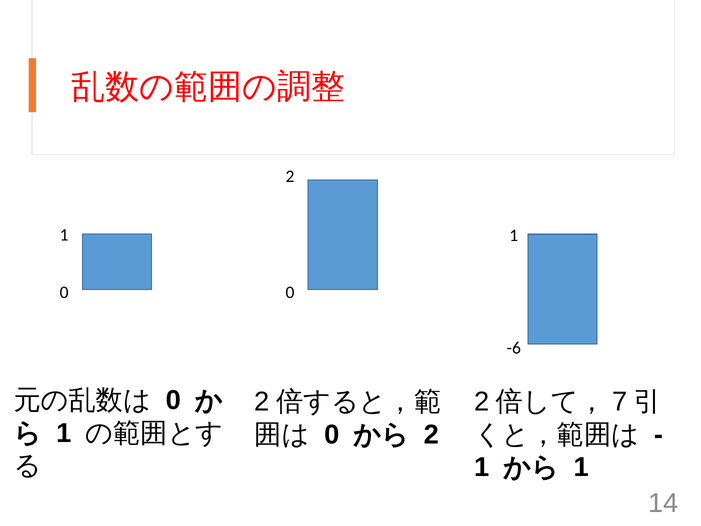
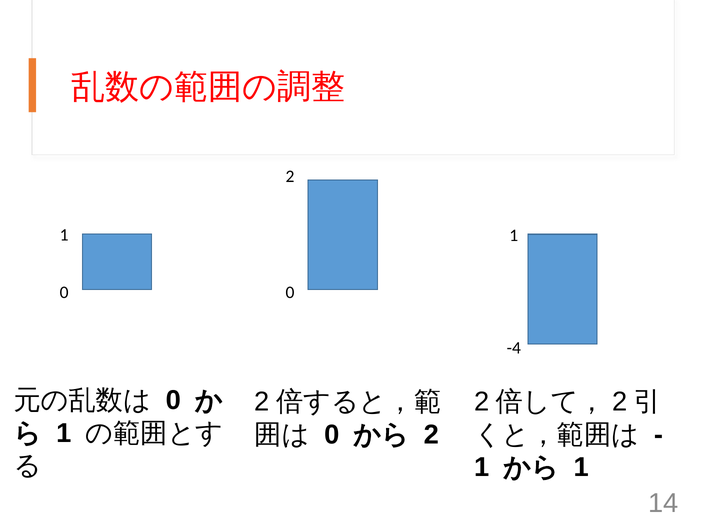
-6: -6 -> -4 (514, 348)
7: 7 -> 2 (620, 402)
